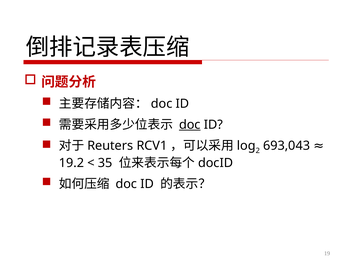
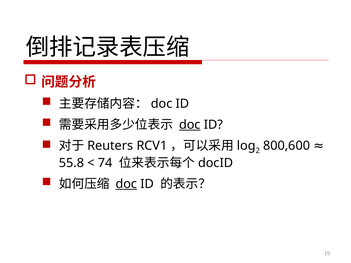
693,043: 693,043 -> 800,600 (287, 146)
19.2: 19.2 -> 55.8 (71, 163)
35: 35 -> 74 (105, 163)
doc underline: none -> present (126, 184)
